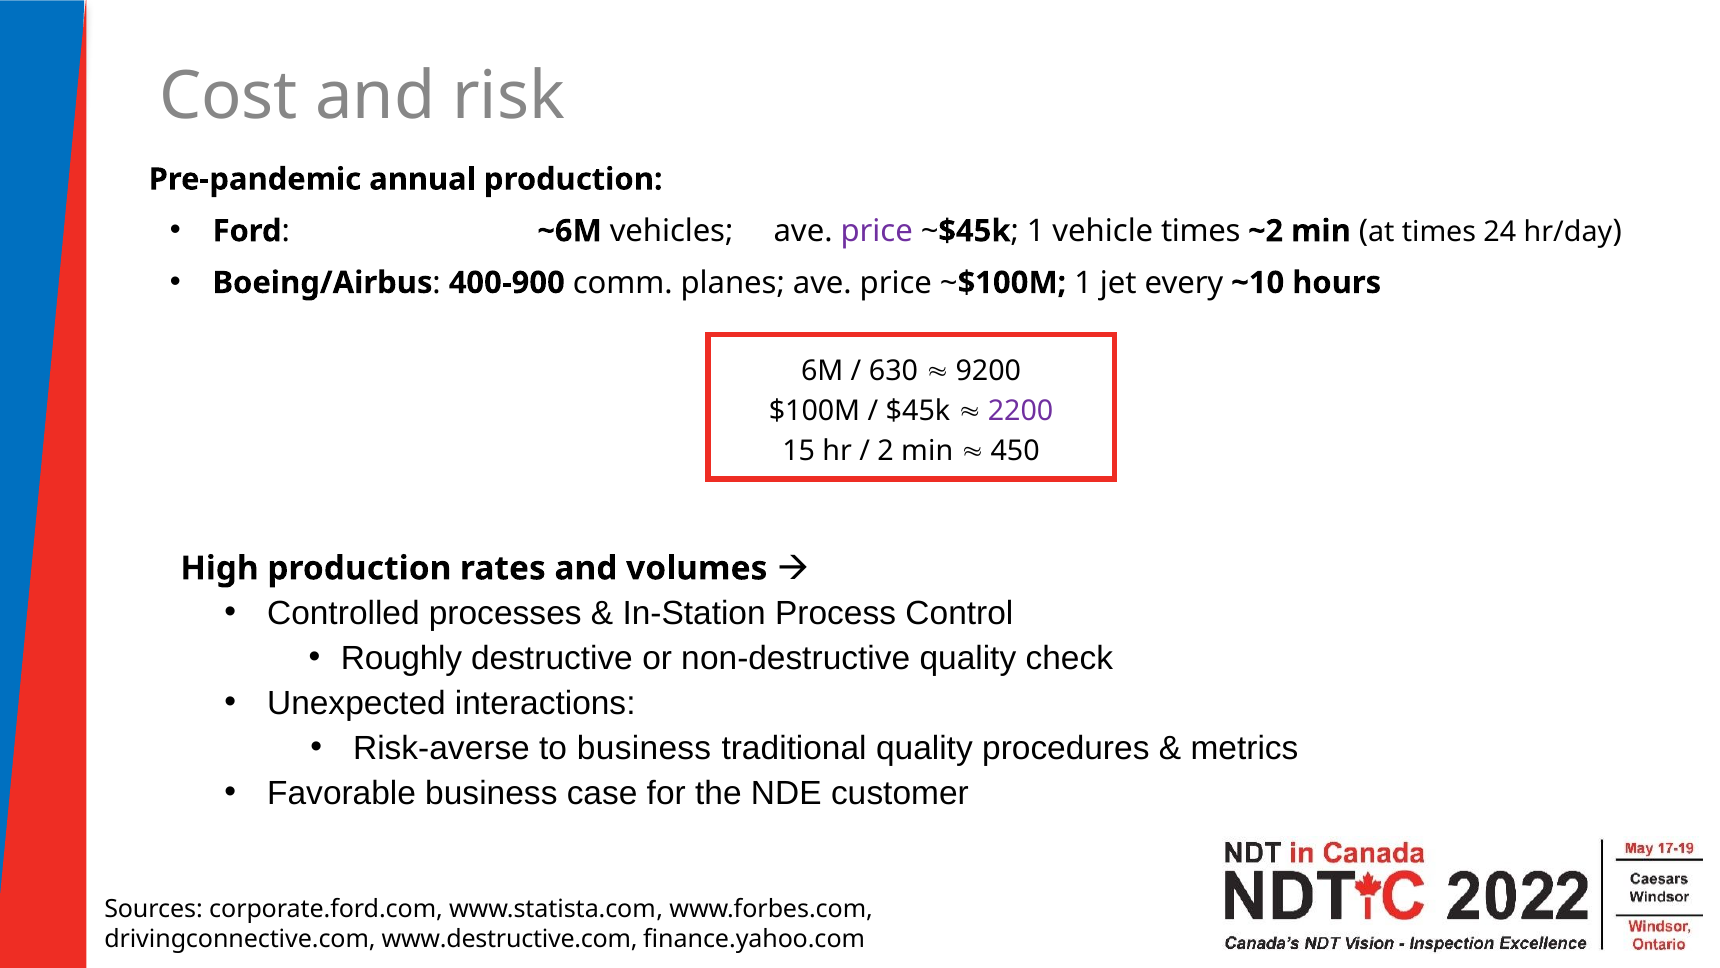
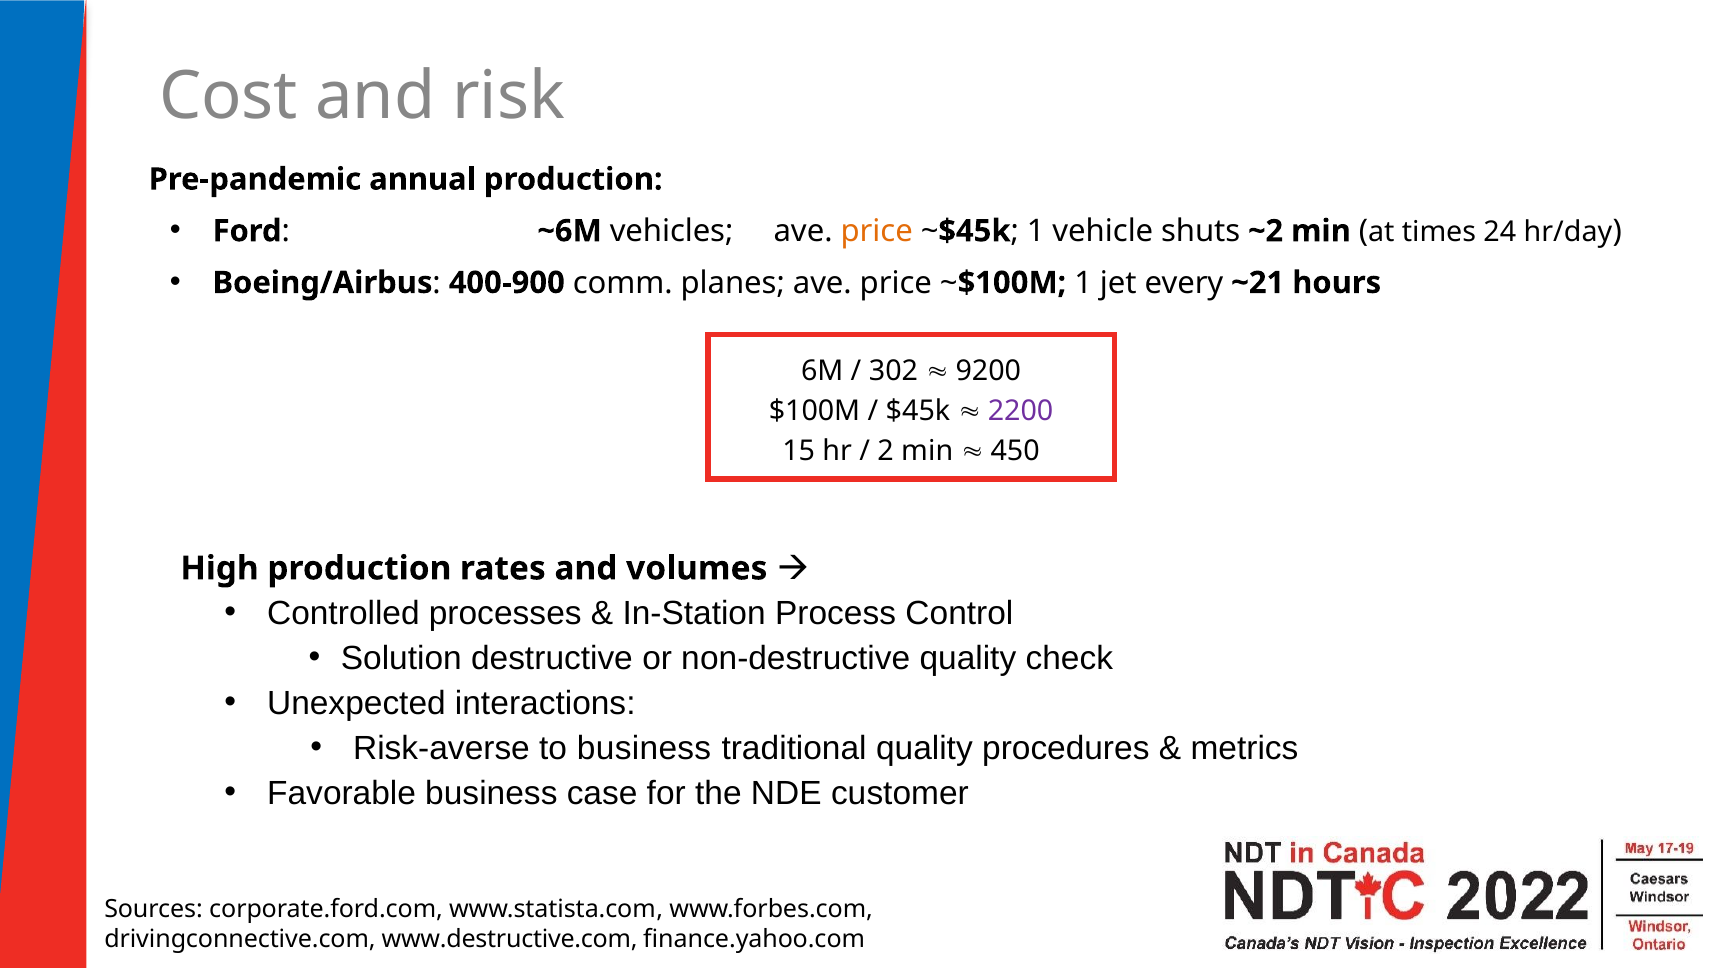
price colour: purple -> orange (877, 231)
vehicle times: times -> shuts (1201, 231)
~10: ~10 -> ~21 (1258, 283)
630: 630 -> 302 (894, 371)
Roughly: Roughly -> Solution (401, 658)
